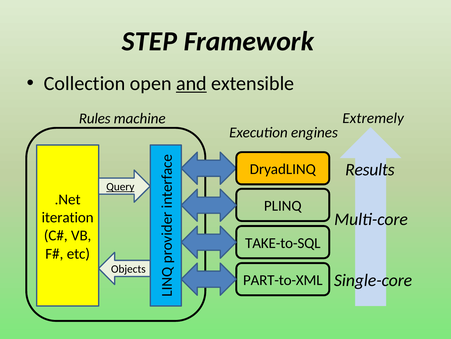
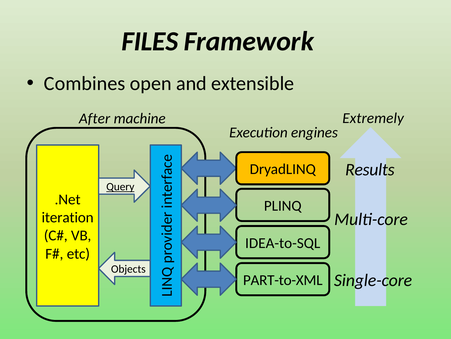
STEP: STEP -> FILES (150, 41)
Collection: Collection -> Combines (85, 83)
and underline: present -> none (191, 83)
Rules: Rules -> After (95, 118)
TAKE-to-SQL: TAKE-to-SQL -> IDEA-to-SQL (283, 243)
